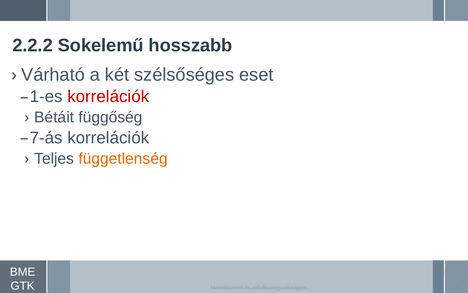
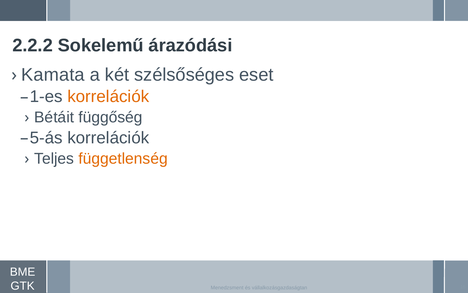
hosszabb: hosszabb -> árazódási (191, 45)
Várható: Várható -> Kamata (53, 75)
korrelációk colour: red -> orange (108, 97)
7-ás: 7-ás -> 5-ás (46, 138)
